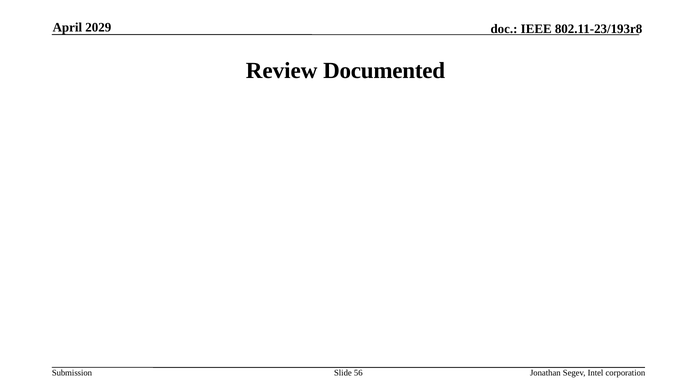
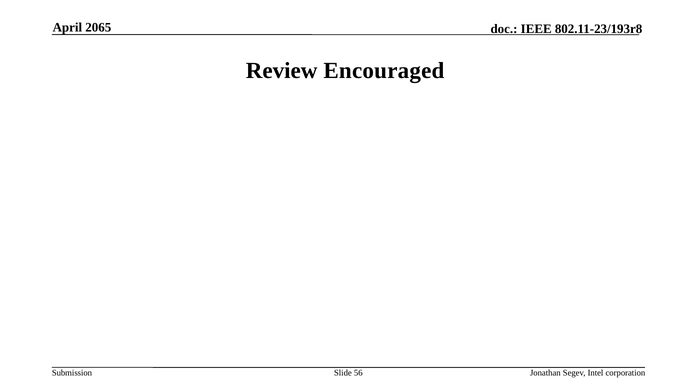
2029: 2029 -> 2065 (98, 27)
Documented: Documented -> Encouraged (384, 71)
